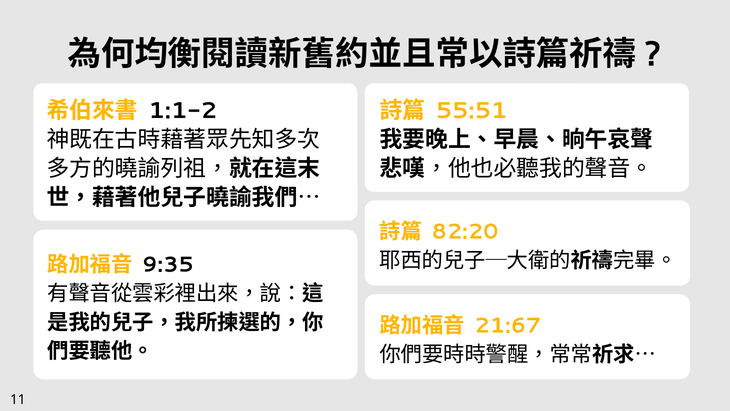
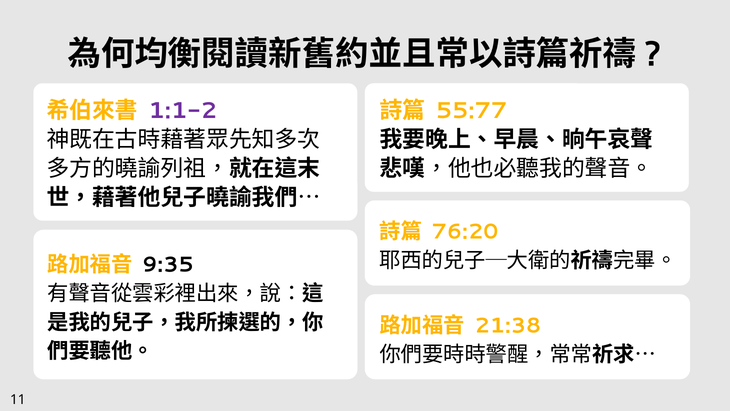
1:1-2 colour: black -> purple (183, 111)
55:51: 55:51 -> 55:77 (472, 111)
82:20: 82:20 -> 76:20 (465, 232)
21:67: 21:67 -> 21:38 (508, 325)
